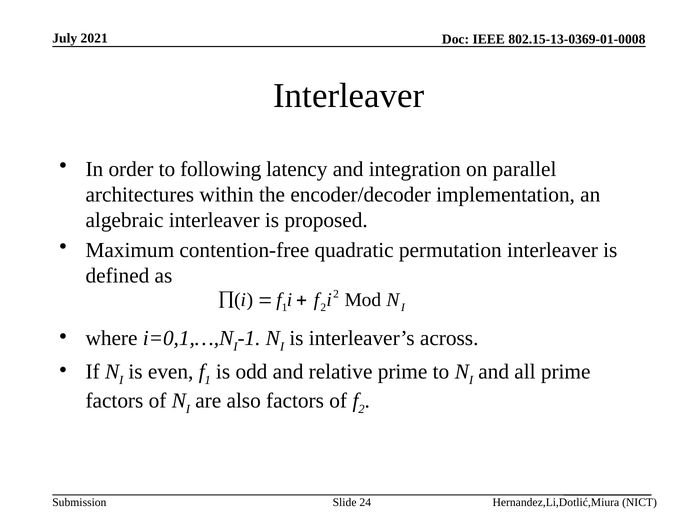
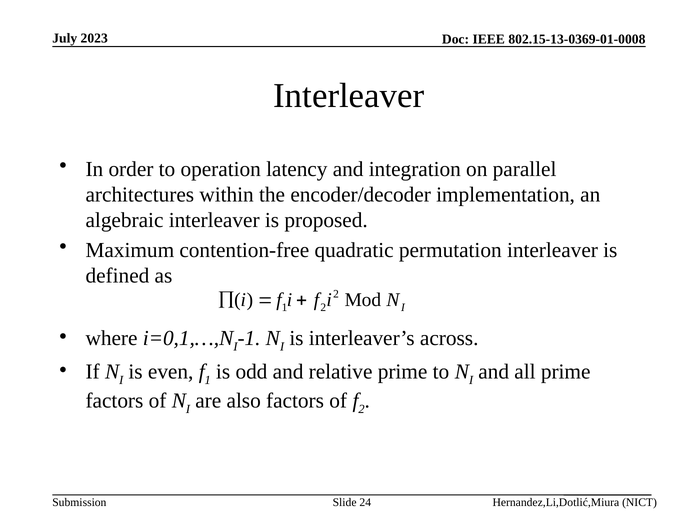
2021: 2021 -> 2023 (94, 38)
following: following -> operation (221, 169)
